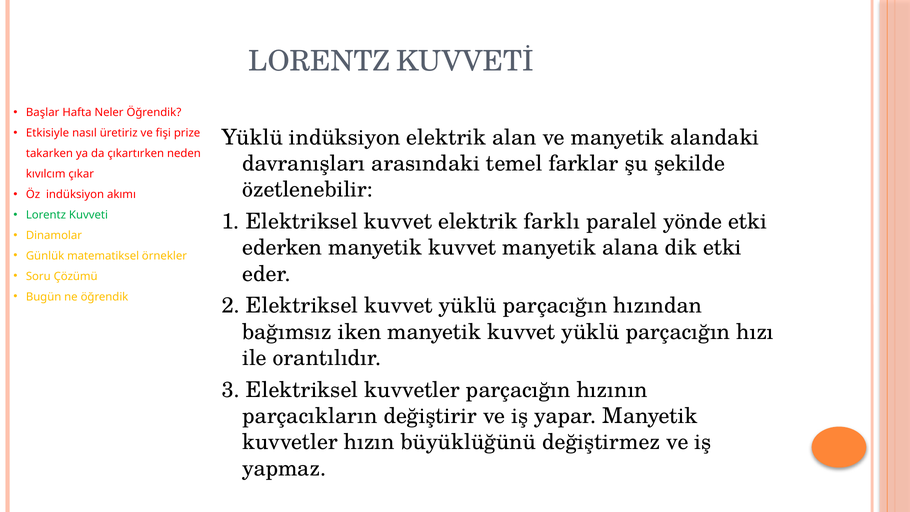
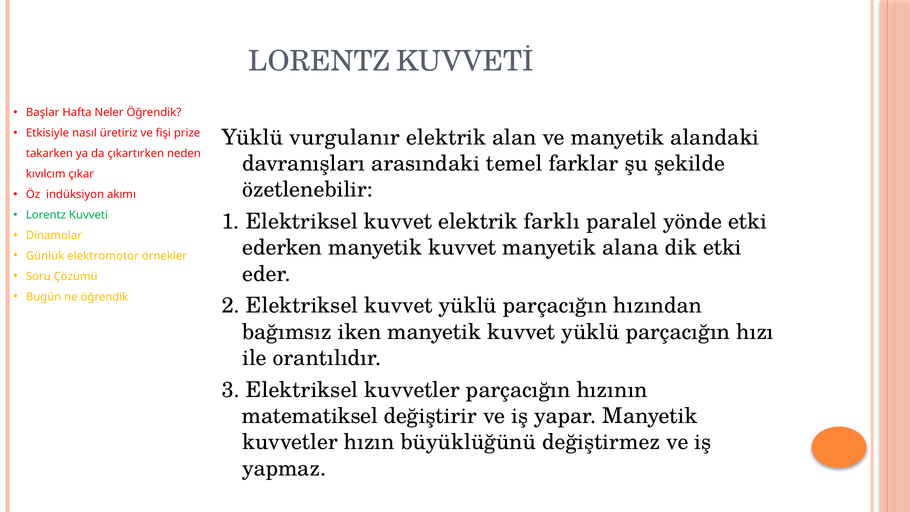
Yüklü indüksiyon: indüksiyon -> vurgulanır (345, 137)
matematiksel: matematiksel -> elektromotor (103, 256)
parçacıkların: parçacıkların -> matematiksel (310, 416)
